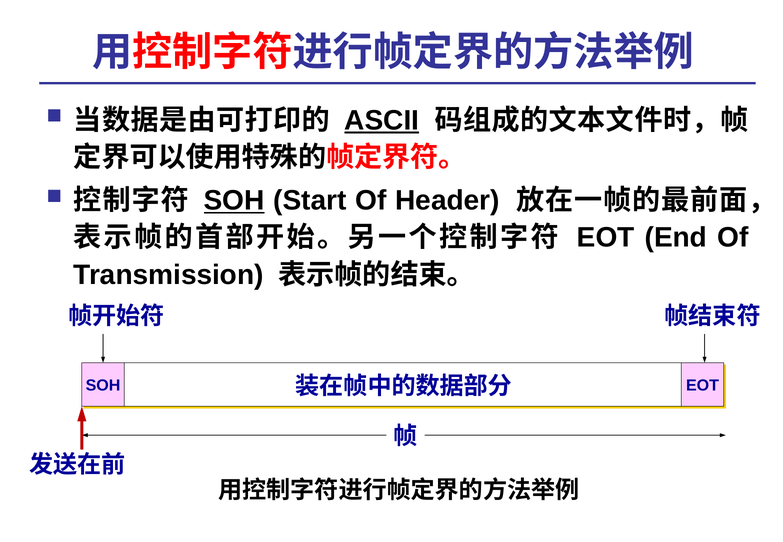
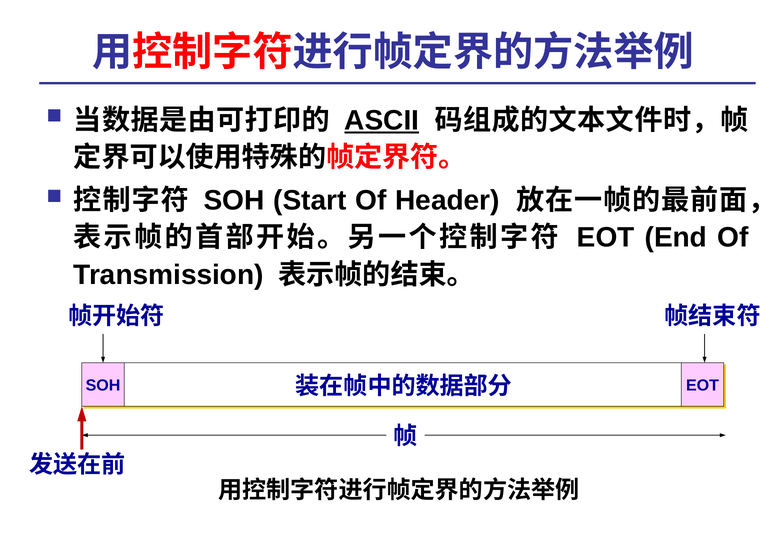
SOH underline: present -> none (234, 201)
